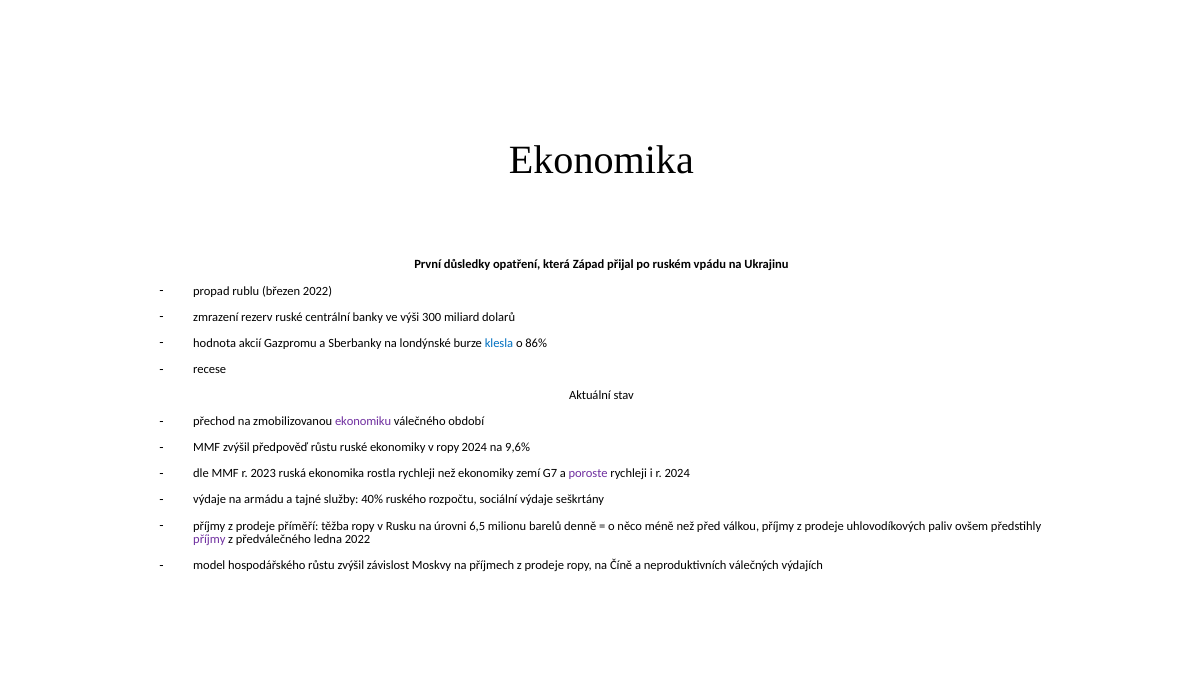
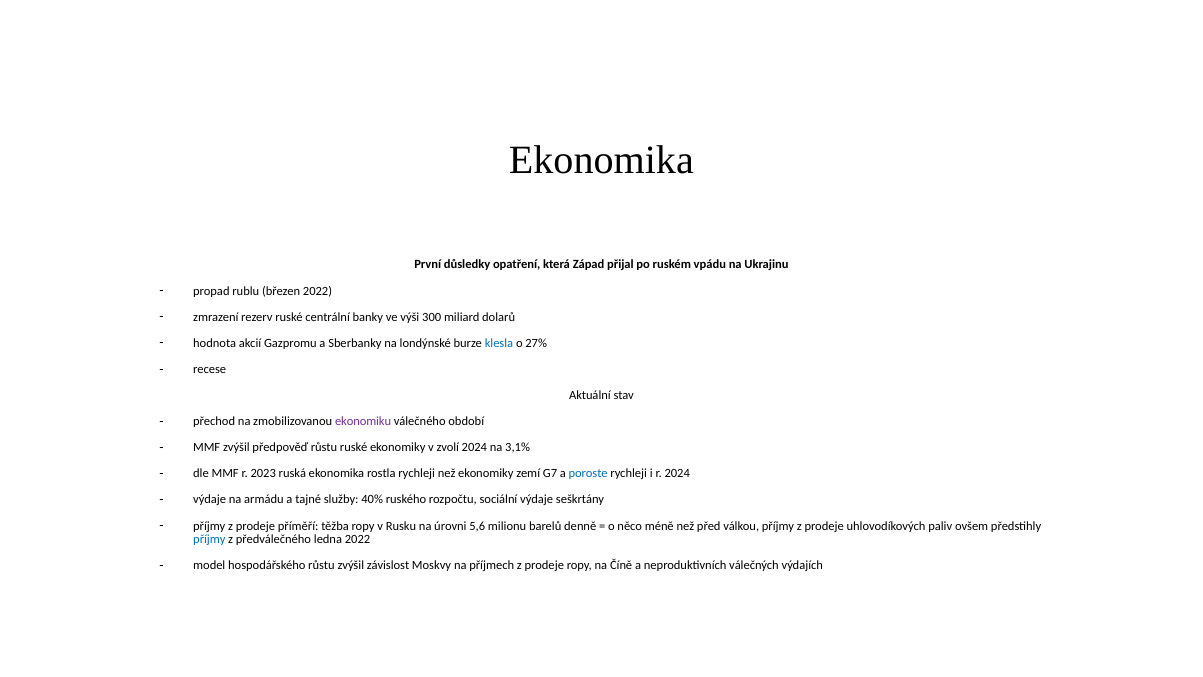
86%: 86% -> 27% (536, 343)
v ropy: ropy -> zvolí (448, 447)
9,6%: 9,6% -> 3,1% (518, 447)
poroste colour: purple -> blue (588, 473)
6,5: 6,5 -> 5,6 (477, 526)
příjmy colour: purple -> blue (209, 539)
